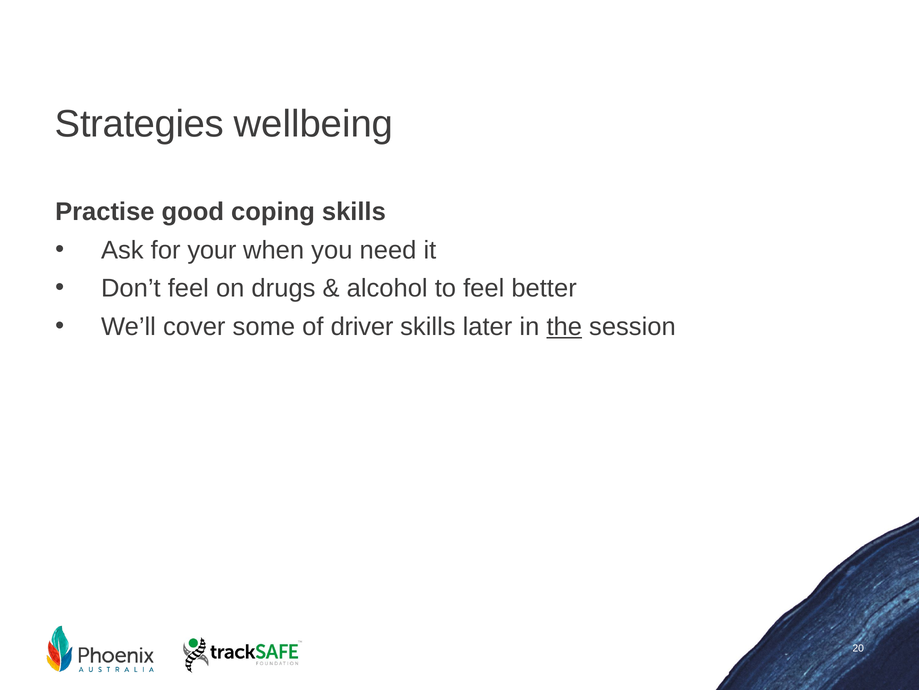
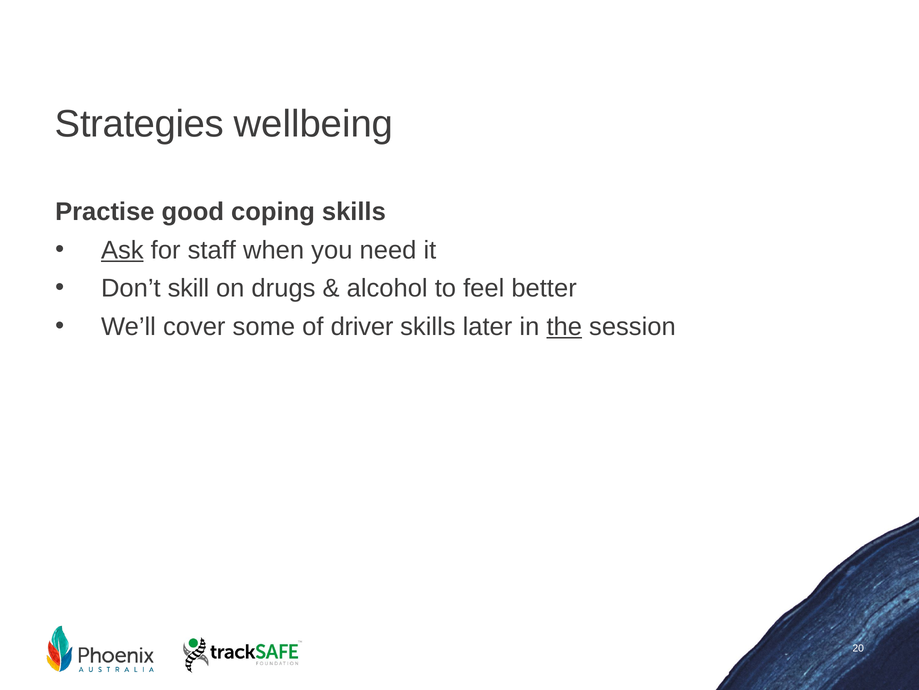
Ask underline: none -> present (122, 250)
your: your -> staff (212, 250)
Don’t feel: feel -> skill (188, 288)
